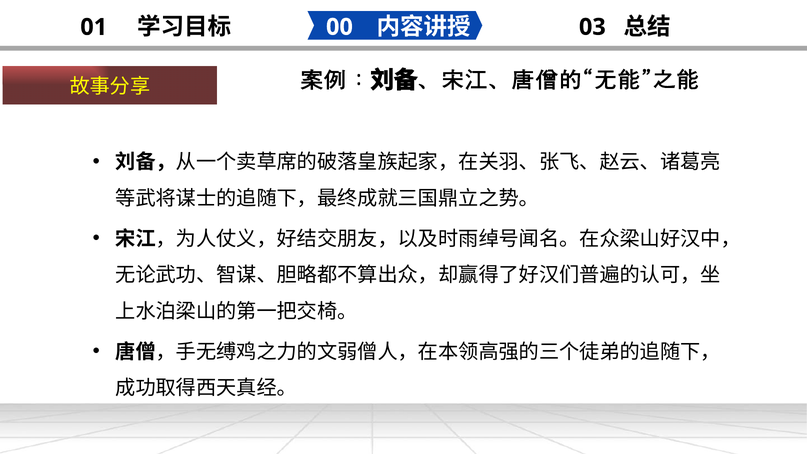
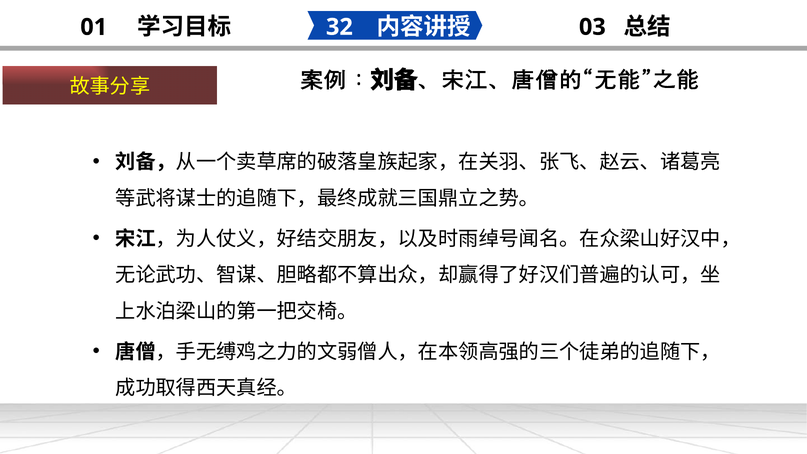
00: 00 -> 32 (339, 27)
